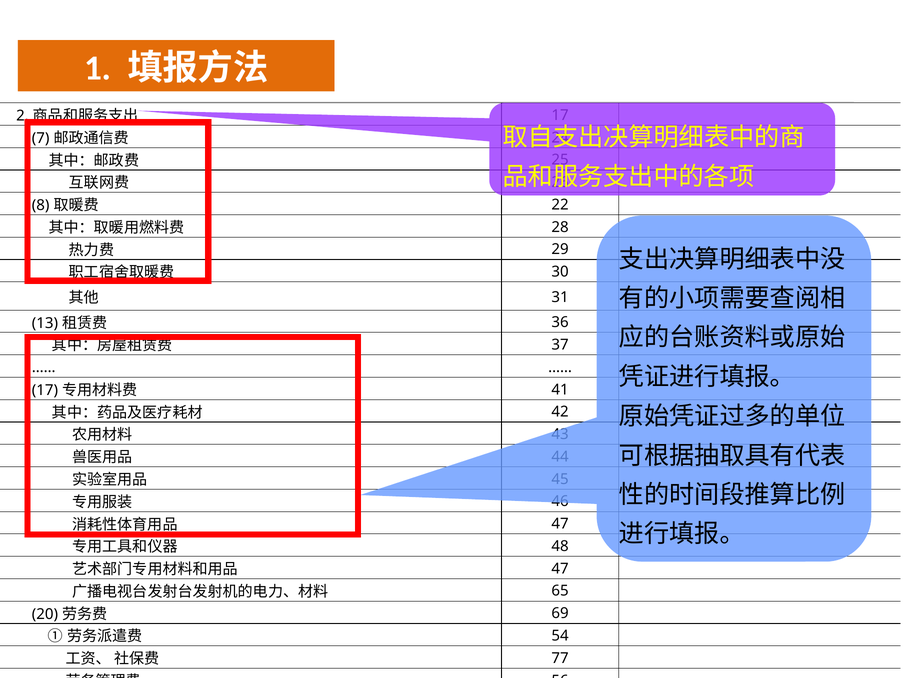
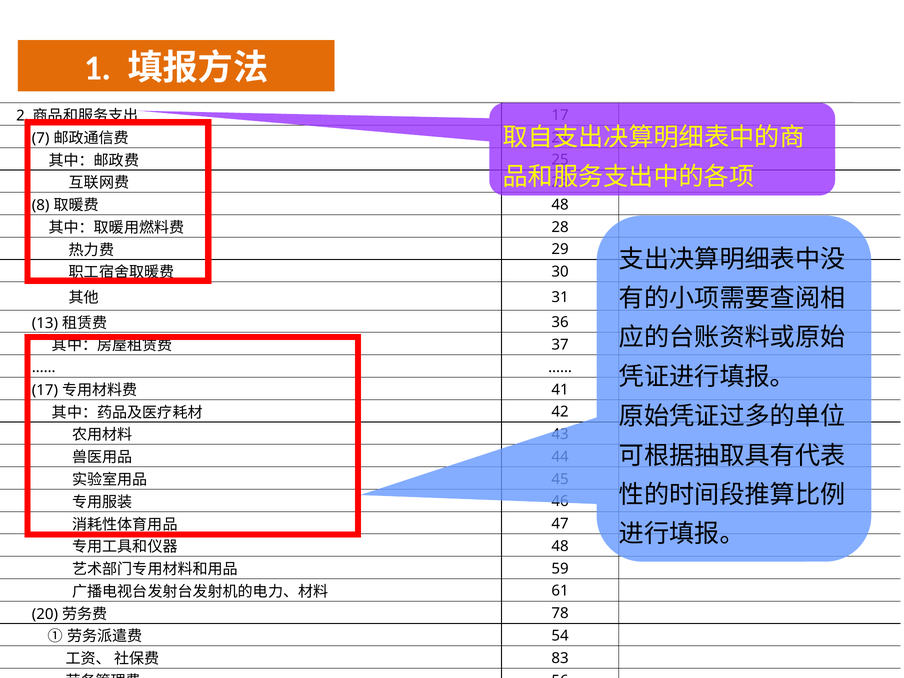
22: 22 -> 48 (560, 205)
47: 47 -> 59 (560, 569)
65: 65 -> 61 (560, 591)
69: 69 -> 78 (560, 613)
77: 77 -> 83 (560, 658)
